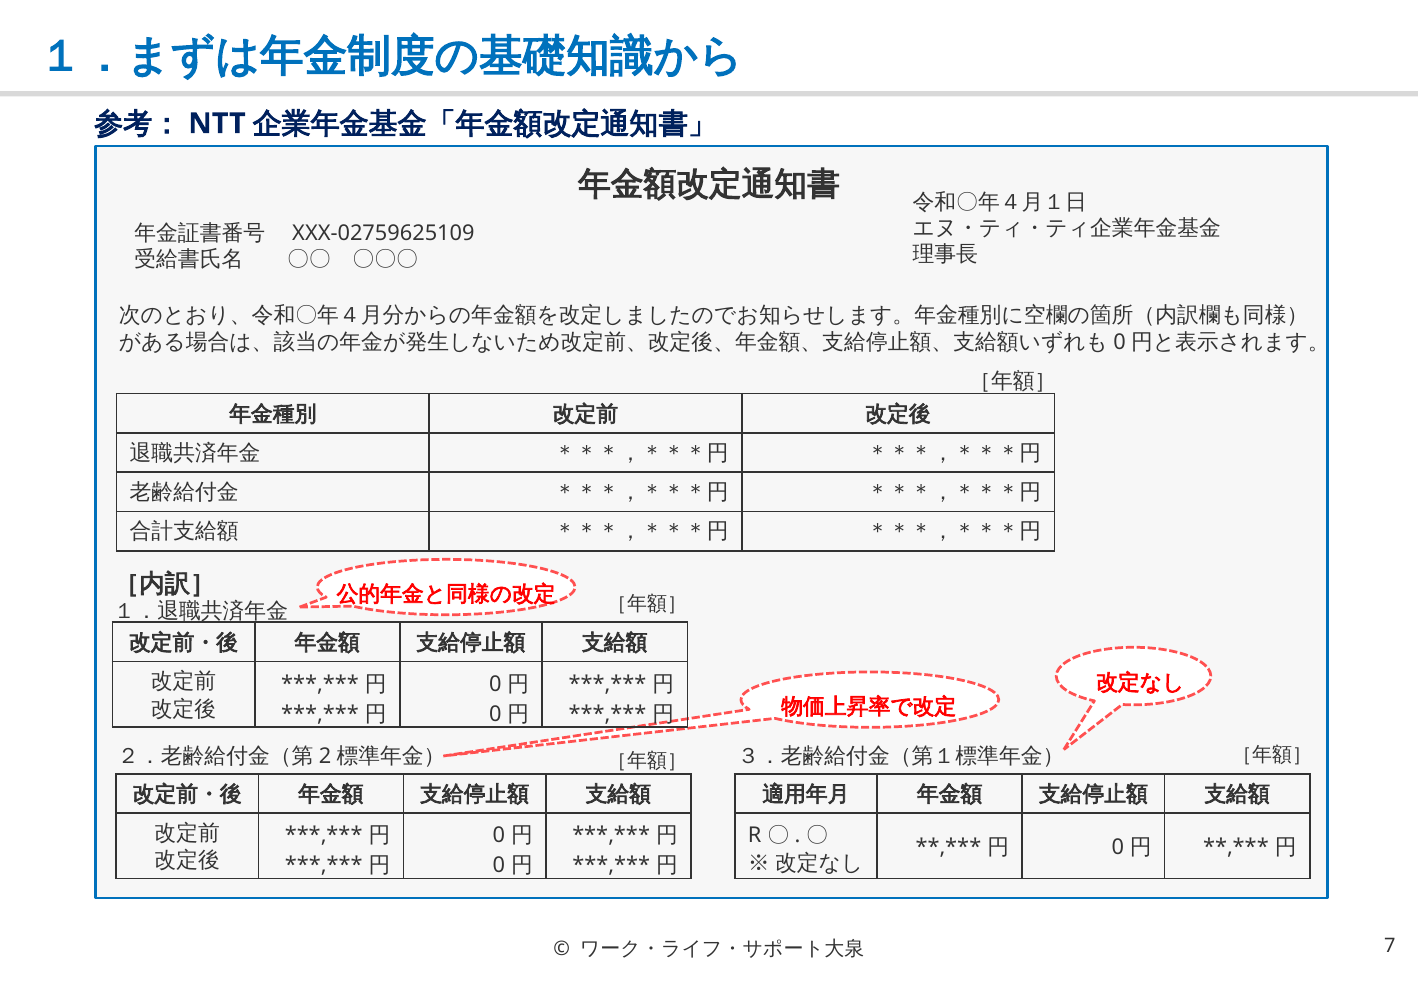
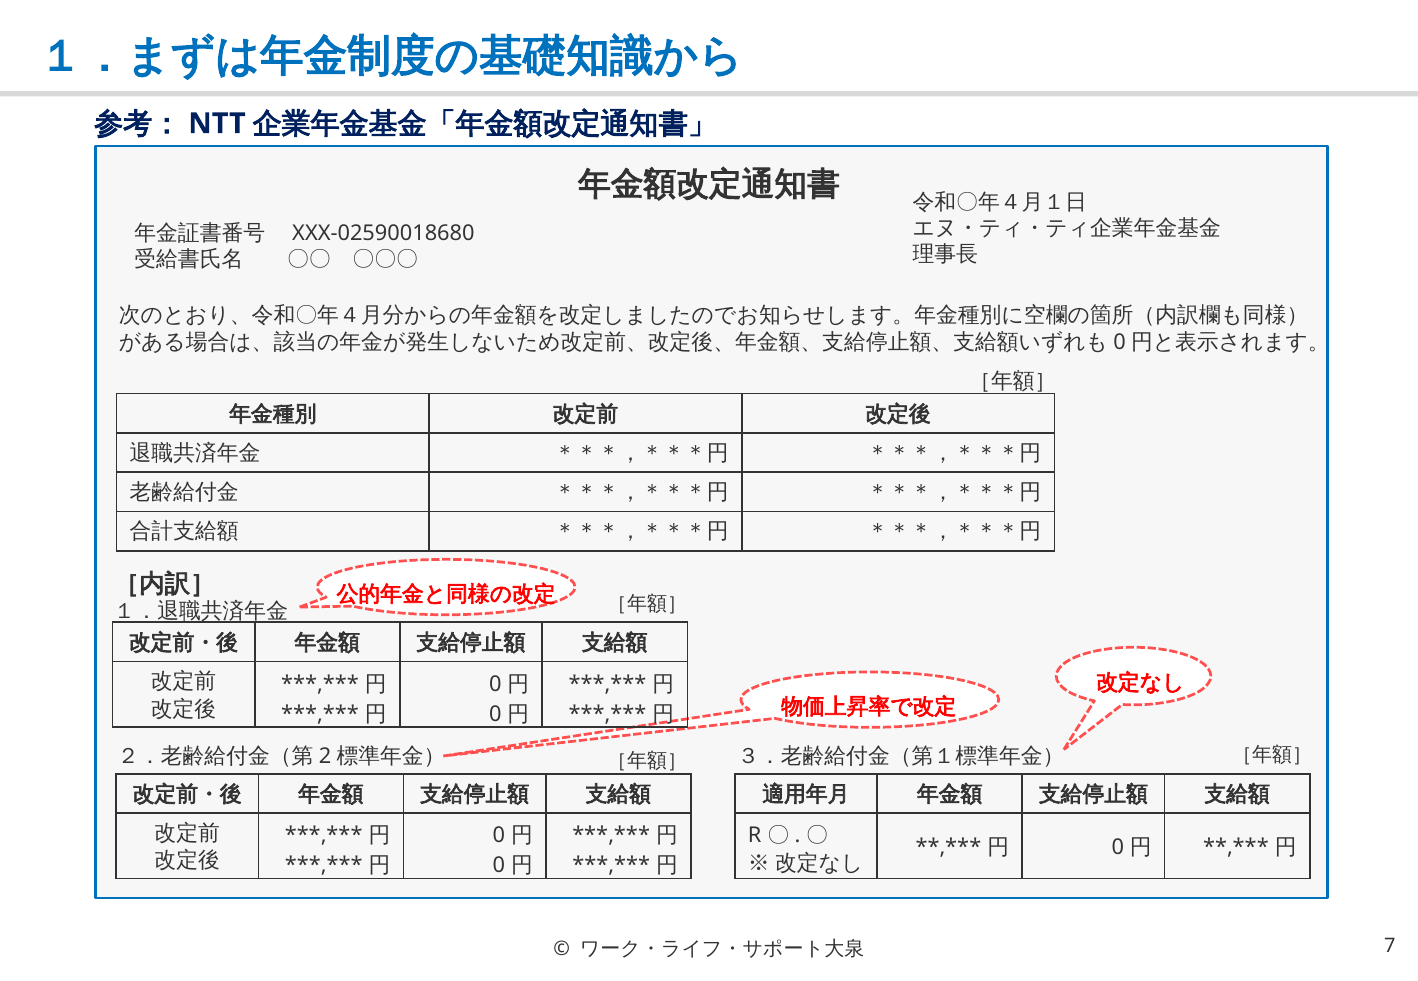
XXX-02759625109: XXX-02759625109 -> XXX-02590018680 (383, 234)
